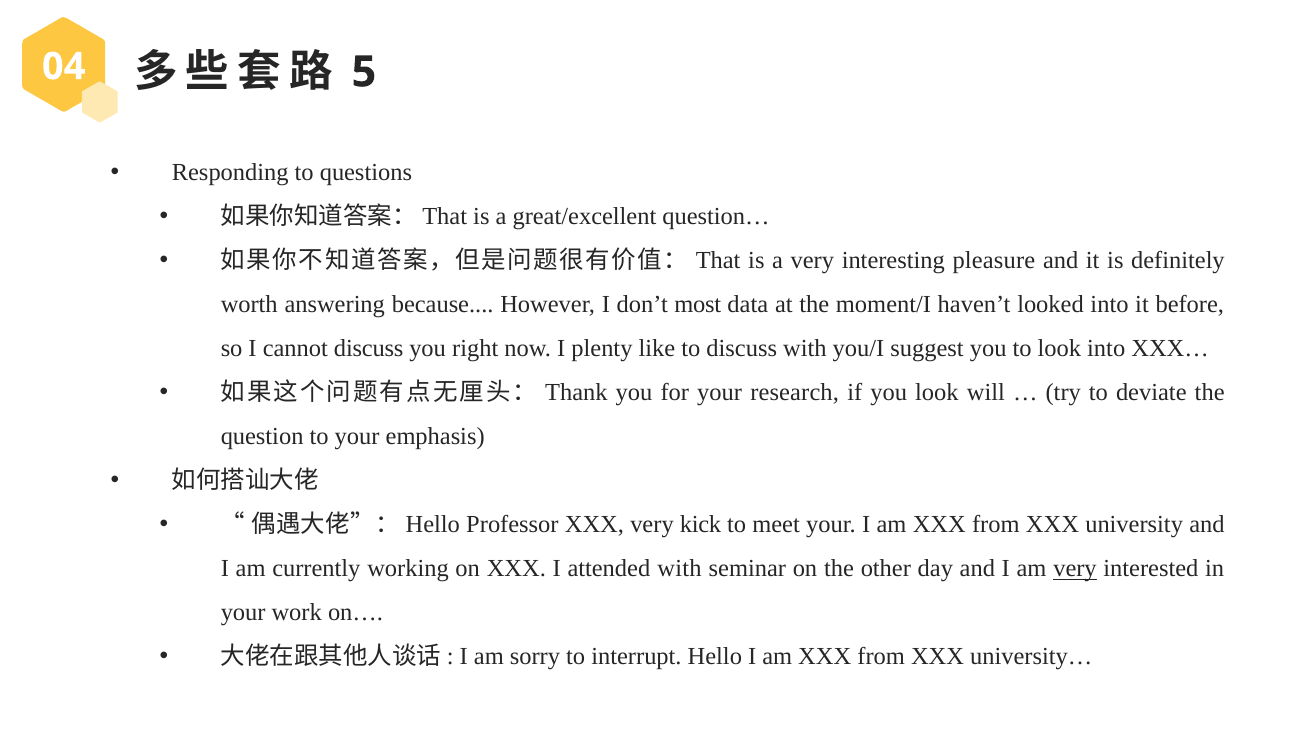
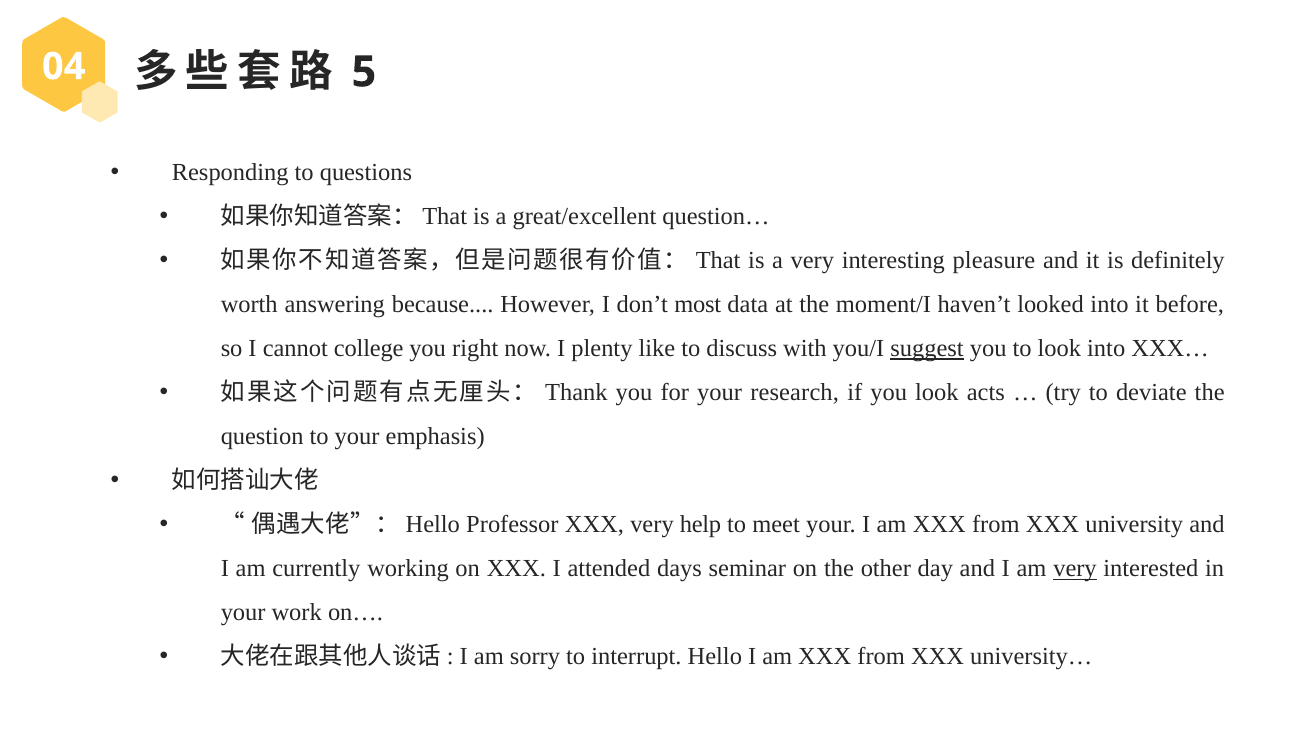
cannot discuss: discuss -> college (369, 349)
suggest underline: none -> present (927, 349)
will: will -> acts (986, 393)
kick: kick -> help (701, 525)
attended with: with -> days (680, 569)
